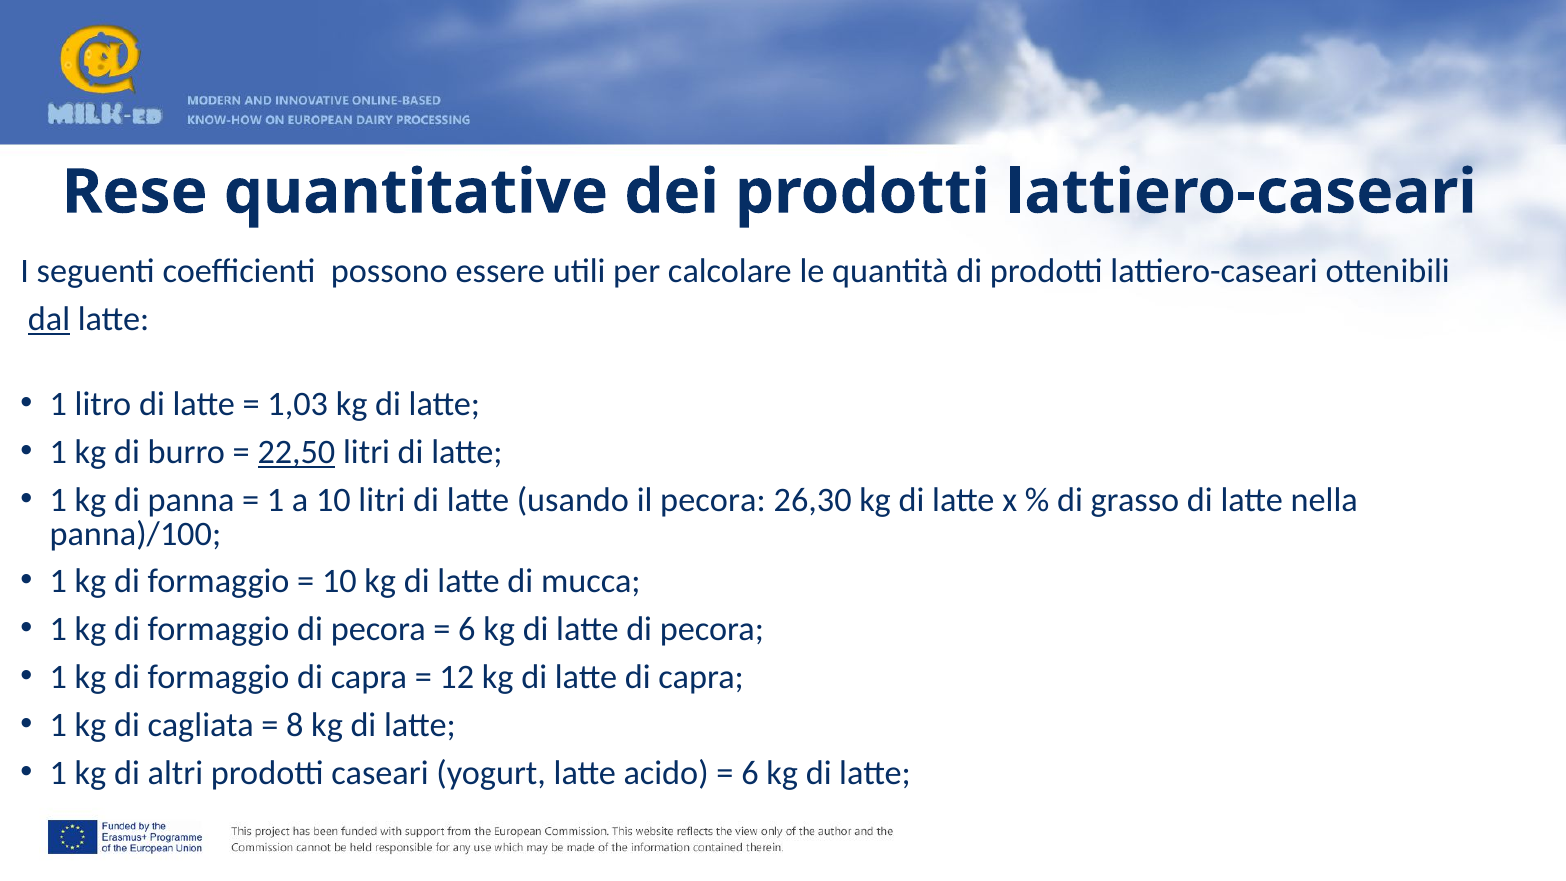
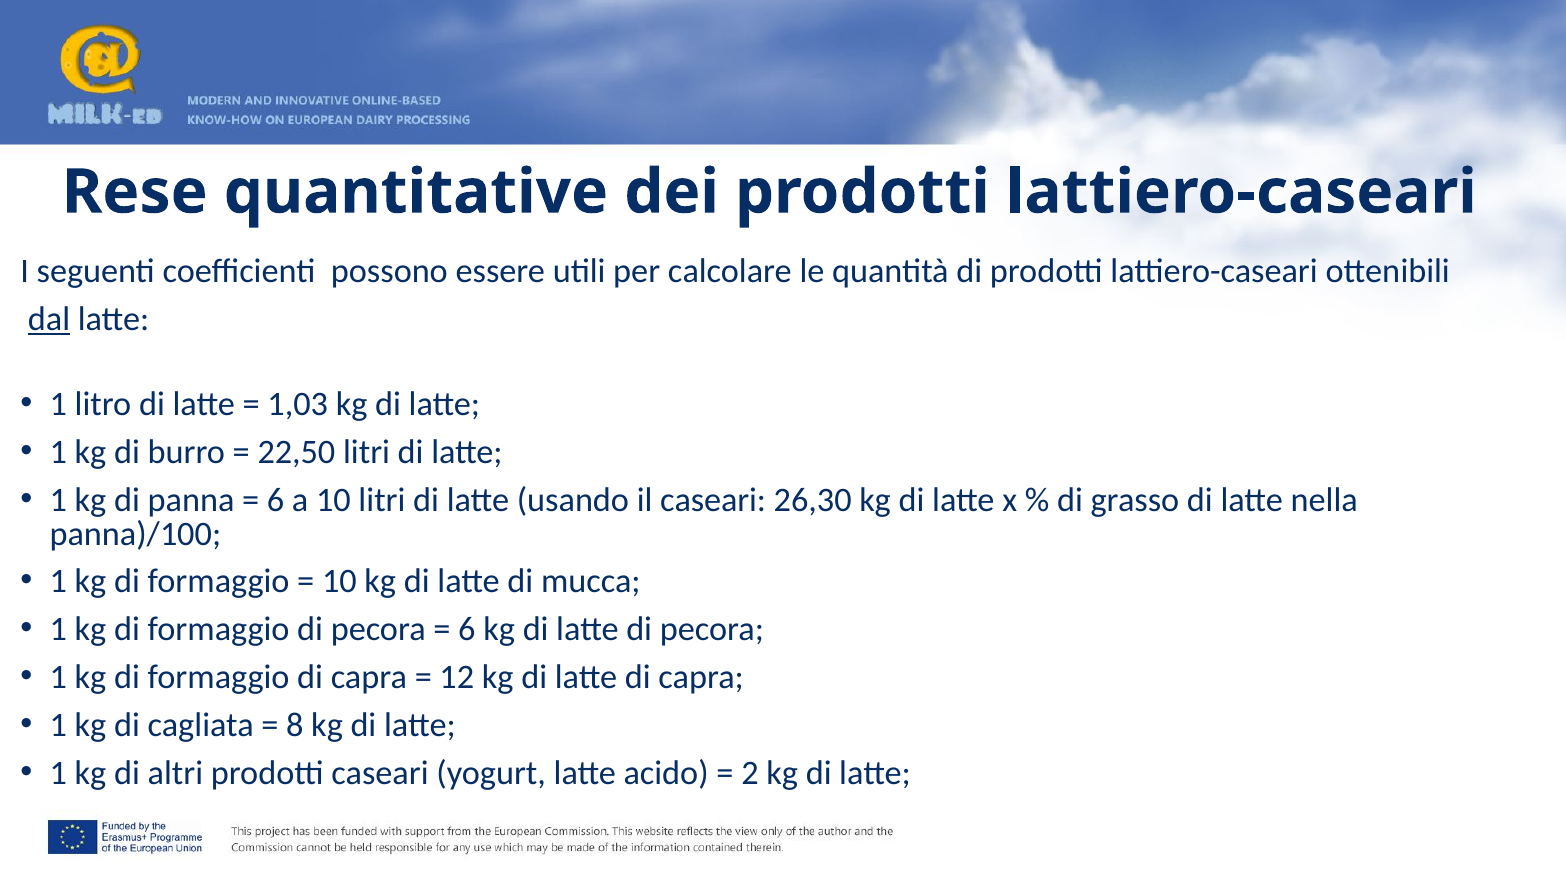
22,50 underline: present -> none (296, 452)
1: 1 -> 6 (276, 500)
il pecora: pecora -> caseari (713, 500)
6: 6 -> 2 (750, 773)
